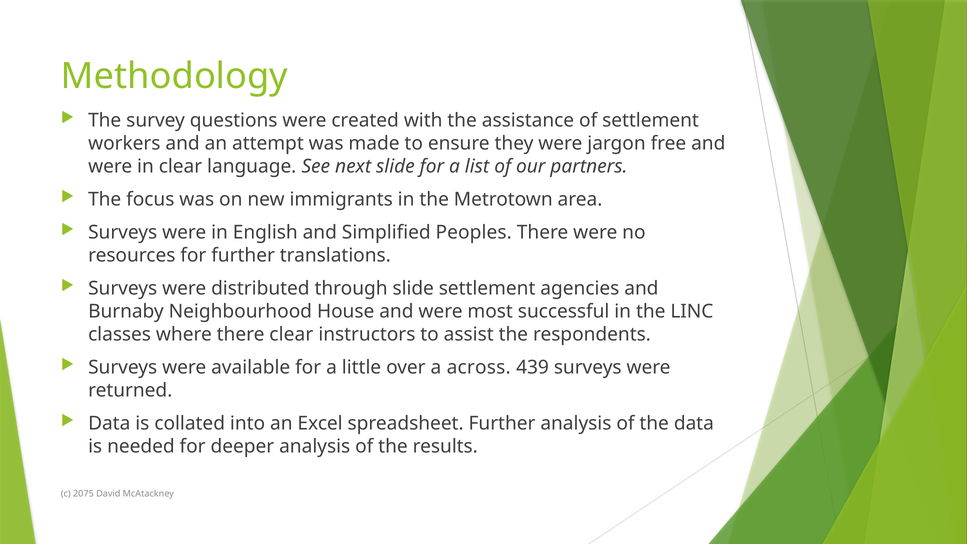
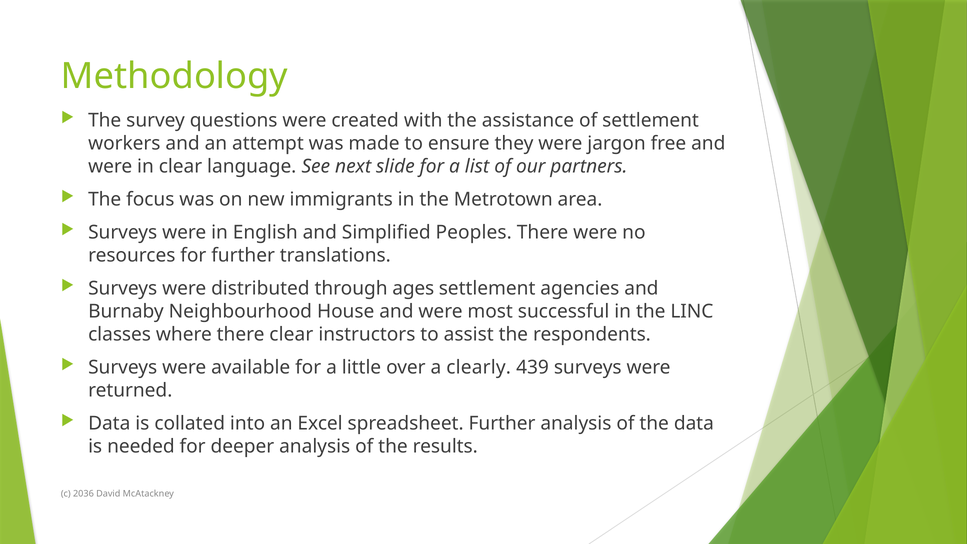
through slide: slide -> ages (413, 289)
across: across -> clearly (479, 367)
2075: 2075 -> 2036 (83, 494)
